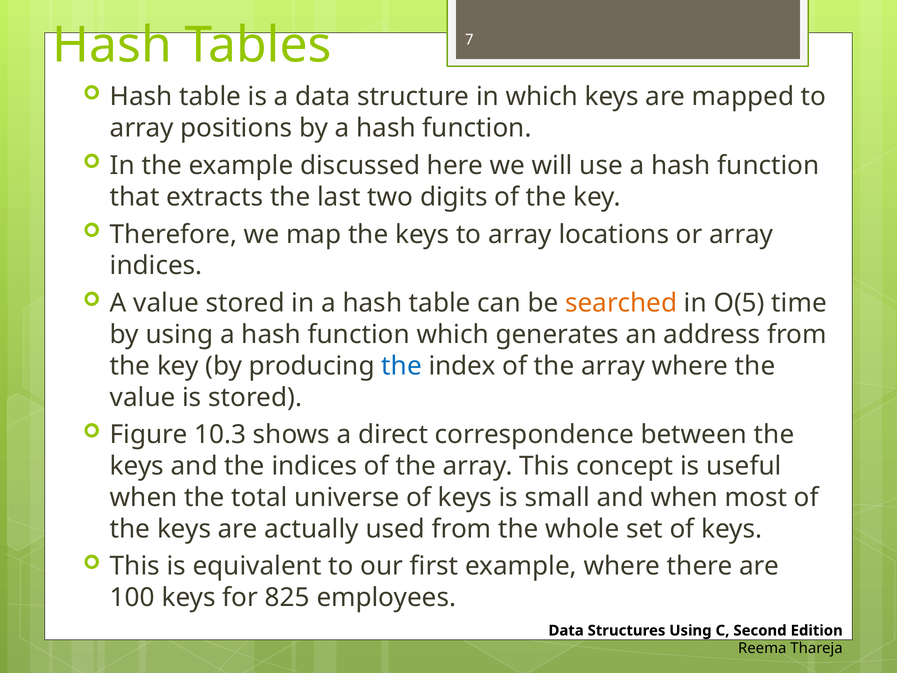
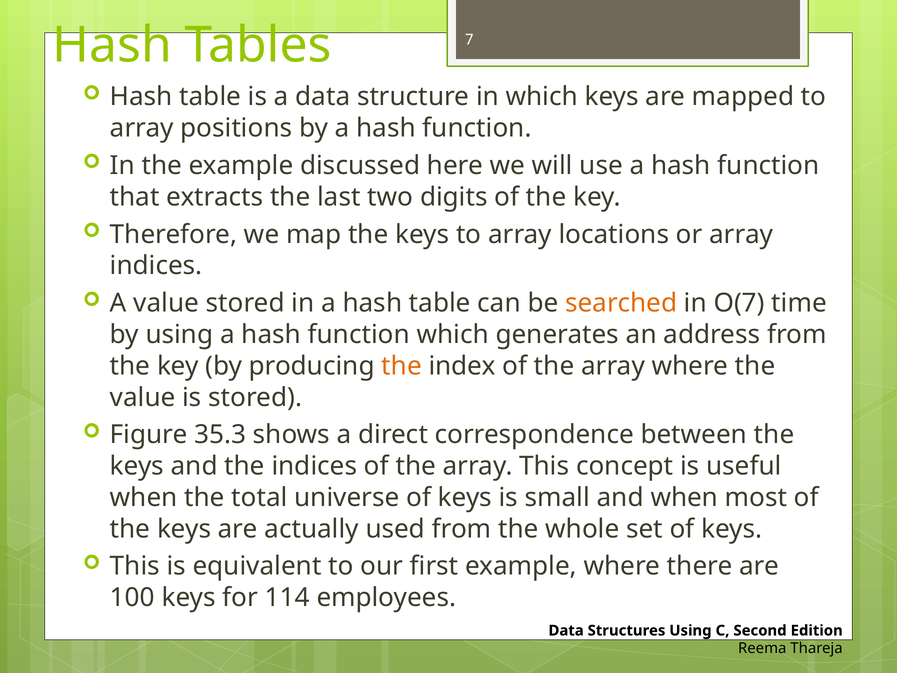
O(5: O(5 -> O(7 (739, 303)
the colour: blue -> orange (402, 366)
10.3: 10.3 -> 35.3 (220, 435)
825: 825 -> 114 (287, 598)
